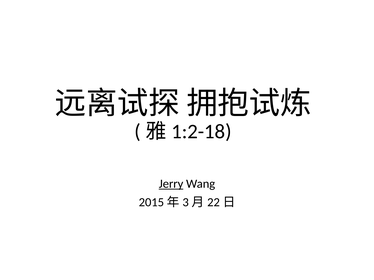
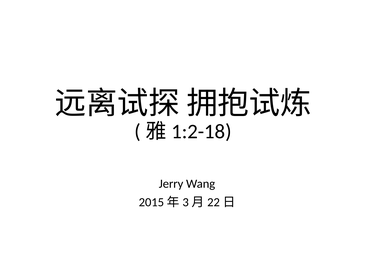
Jerry underline: present -> none (171, 184)
